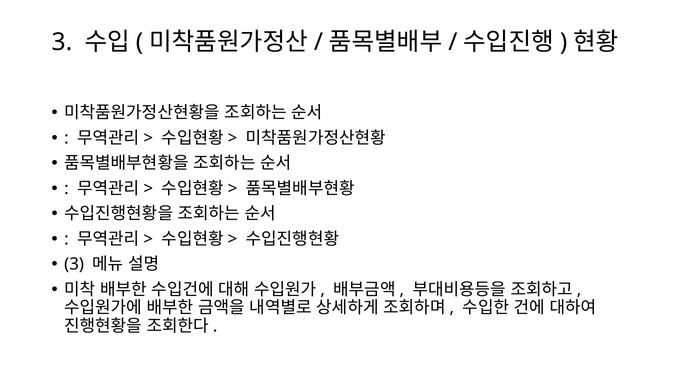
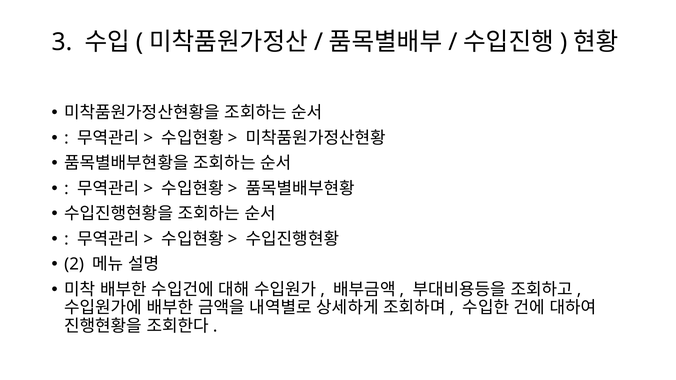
3: 3 -> 2 (74, 265)
